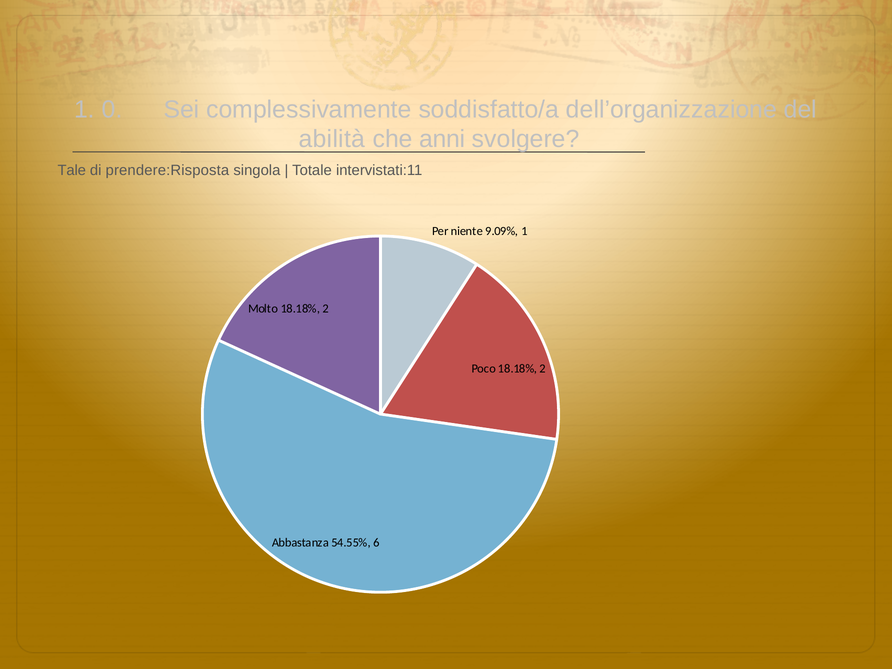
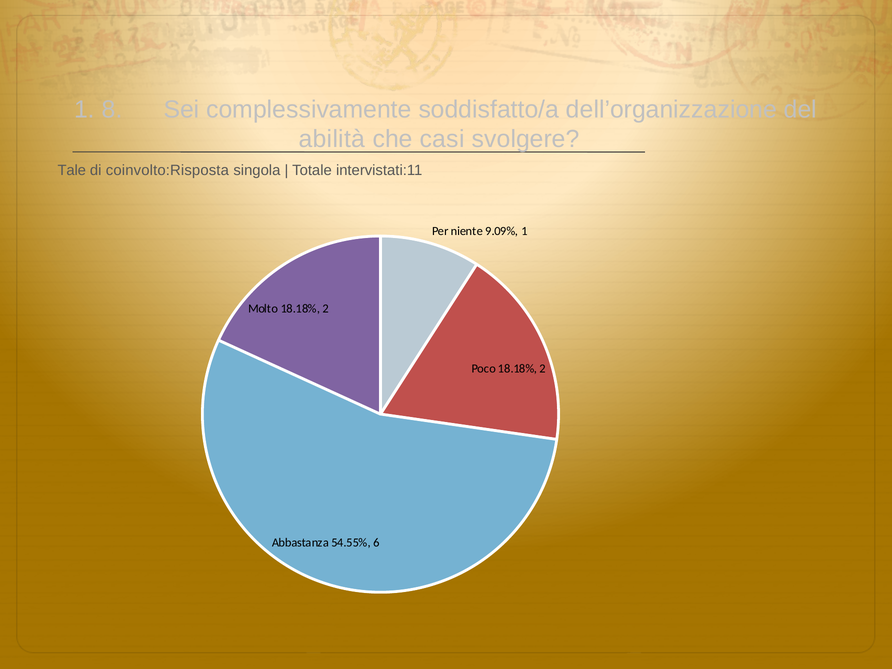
0: 0 -> 8 (112, 109)
anni: anni -> casi (442, 139)
prendere:Risposta: prendere:Risposta -> coinvolto:Risposta (167, 171)
